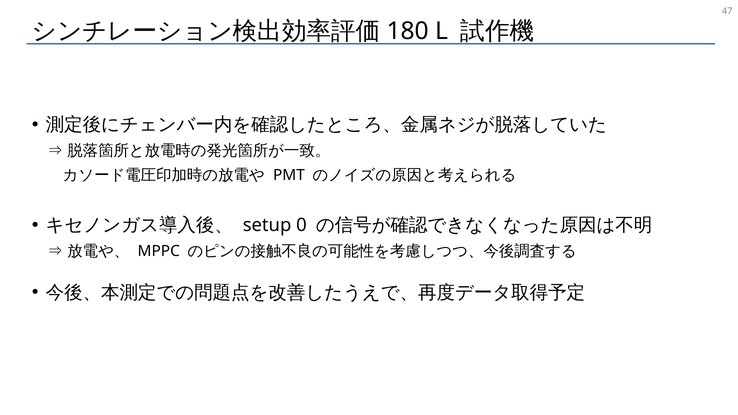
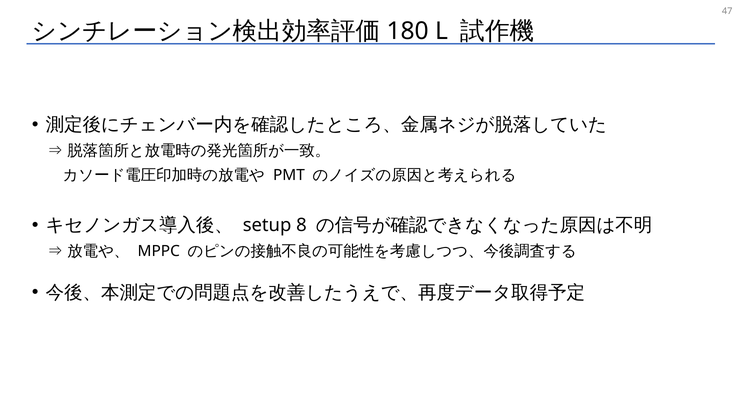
0: 0 -> 8 (301, 225)
